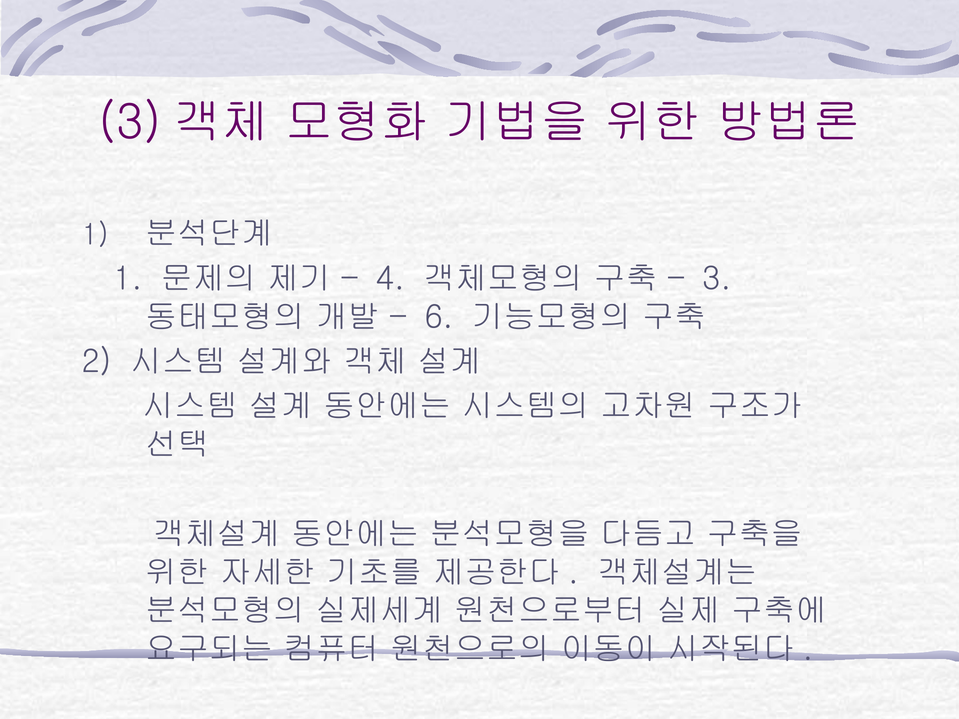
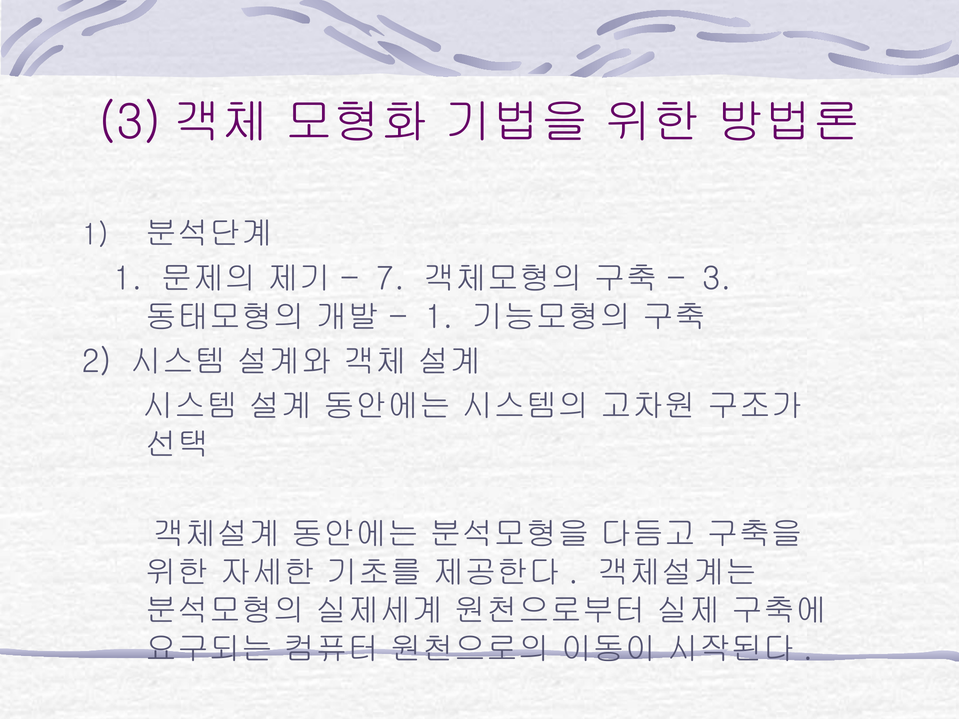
4: 4 -> 7 (390, 279)
6: 6 -> 1 (439, 317)
